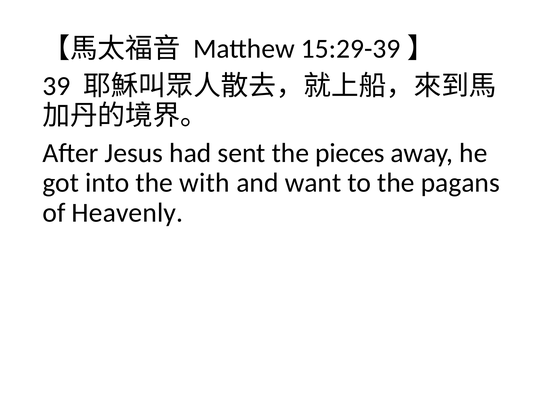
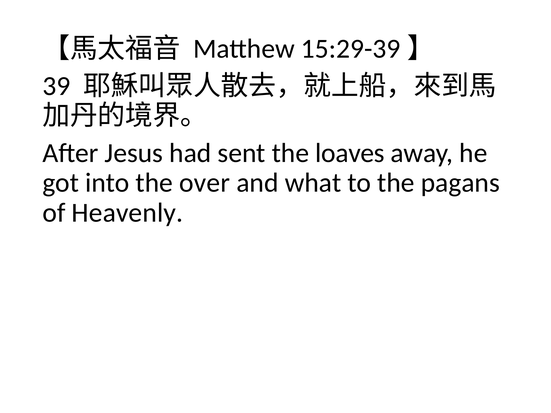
pieces: pieces -> loaves (350, 153)
with: with -> over (205, 183)
want: want -> what (313, 183)
